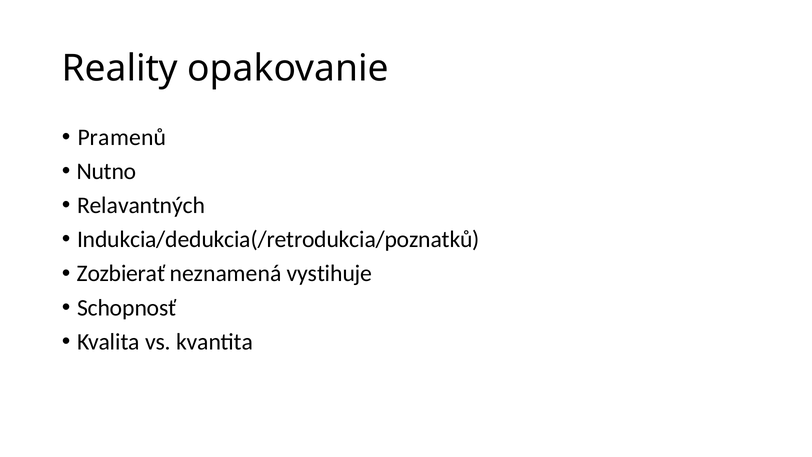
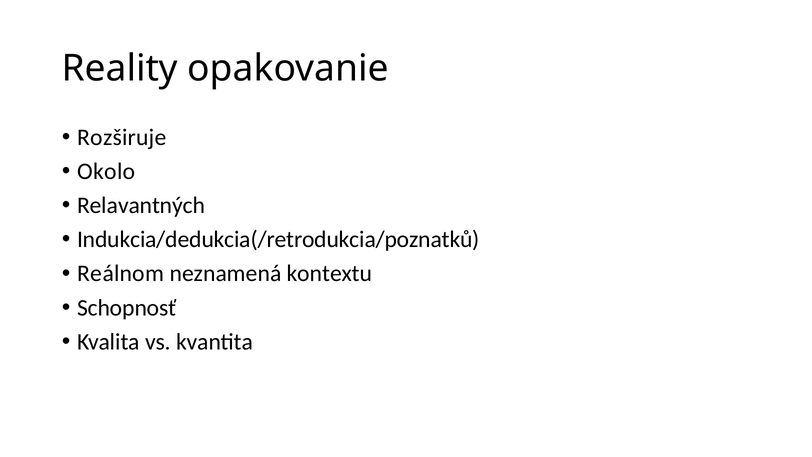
Pramenů: Pramenů -> Rozširuje (122, 137)
Nutno: Nutno -> Okolo (106, 171)
Zozbierať: Zozbierať -> Reálnom (121, 273)
vystihuje: vystihuje -> kontextu (329, 273)
